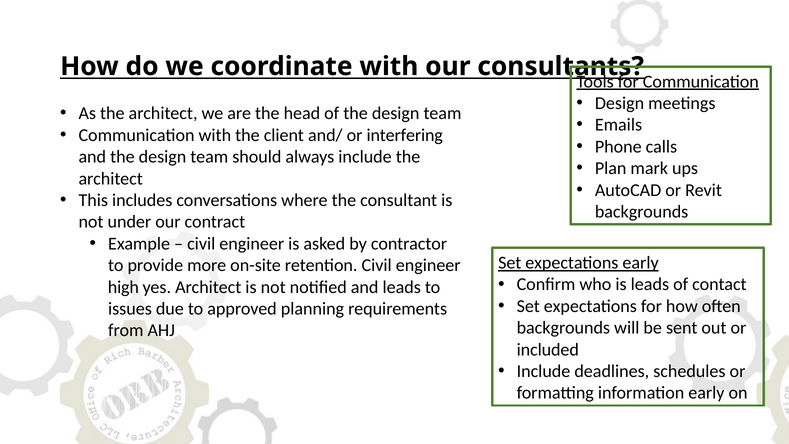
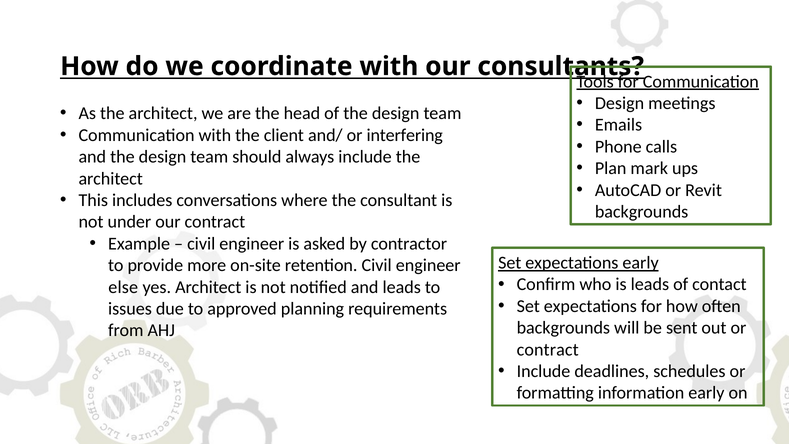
high: high -> else (123, 287)
included: included -> contract (548, 349)
